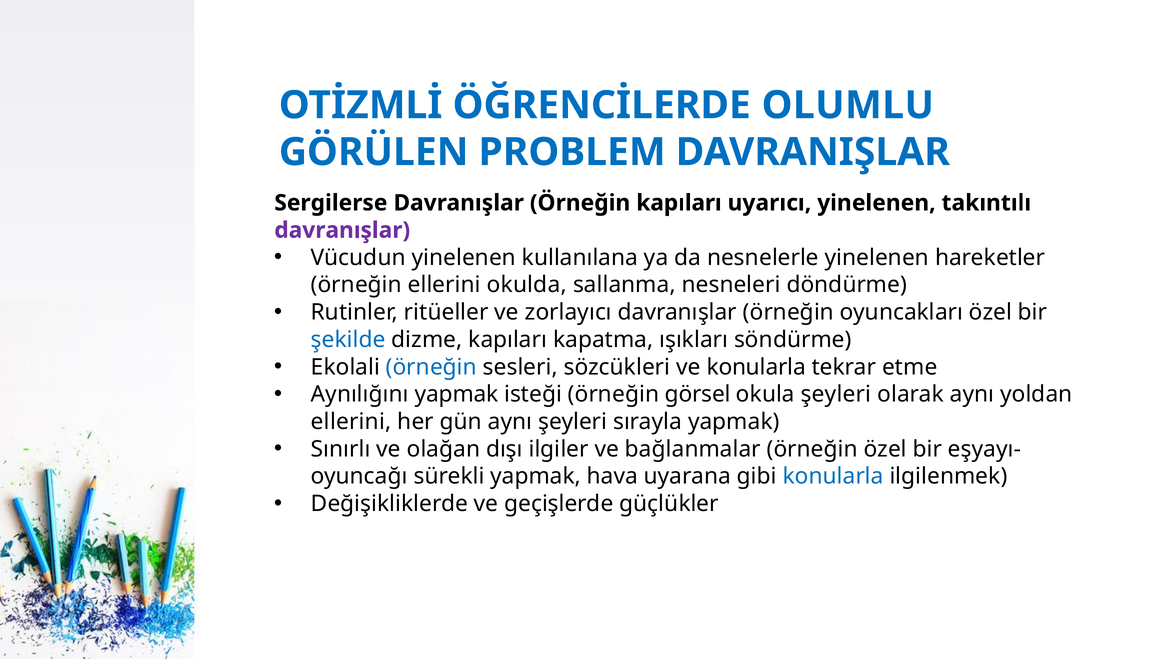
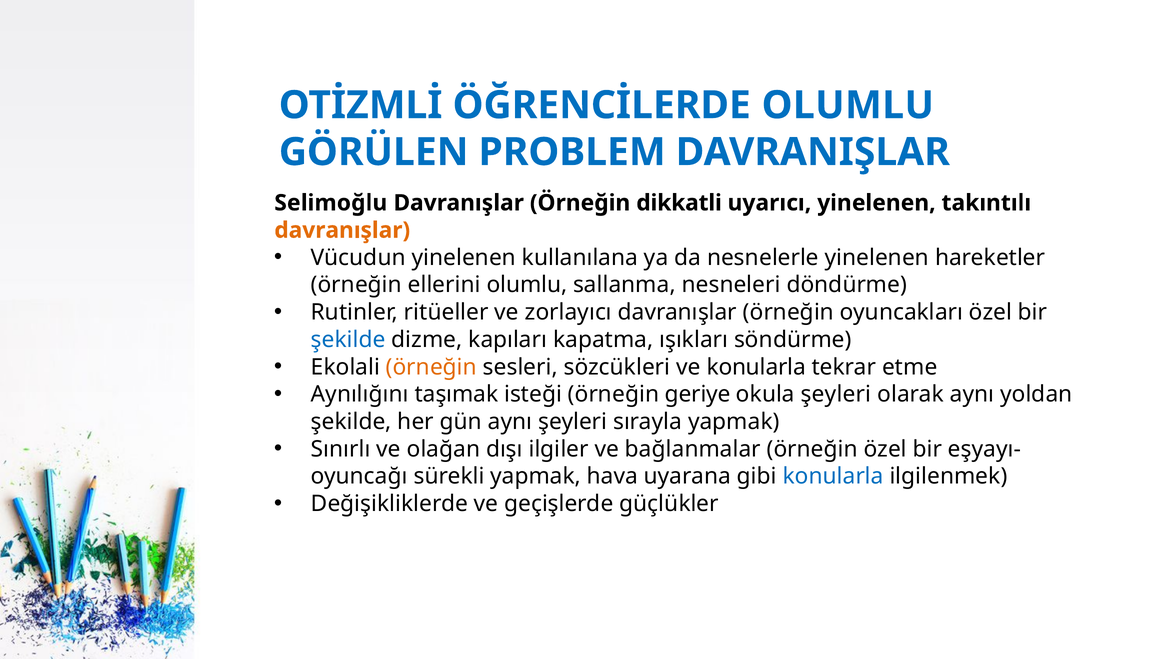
Sergilerse: Sergilerse -> Selimoğlu (331, 203)
Örneğin kapıları: kapıları -> dikkatli (679, 203)
davranışlar colour: purple -> orange (342, 230)
ellerini okulda: okulda -> olumlu (527, 285)
örneğin colour: blue -> orange (431, 367)
Aynılığını yapmak: yapmak -> taşımak (457, 394)
görsel: görsel -> geriye (698, 394)
ellerini: ellerini -> şekilde (351, 422)
